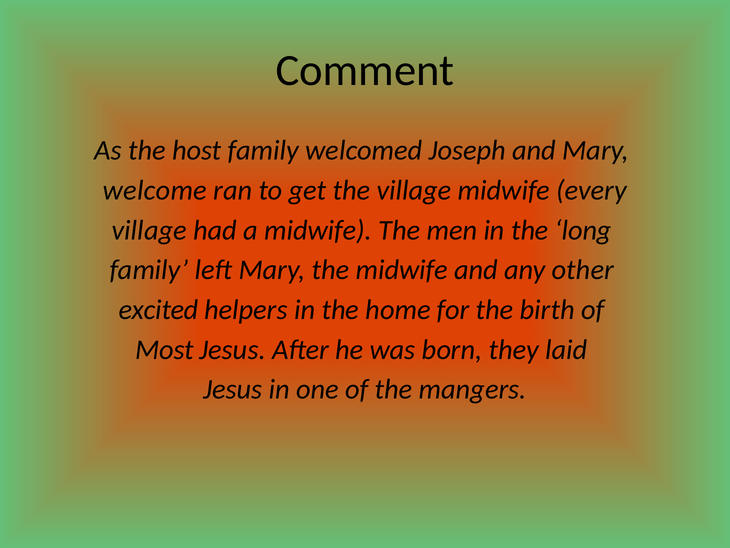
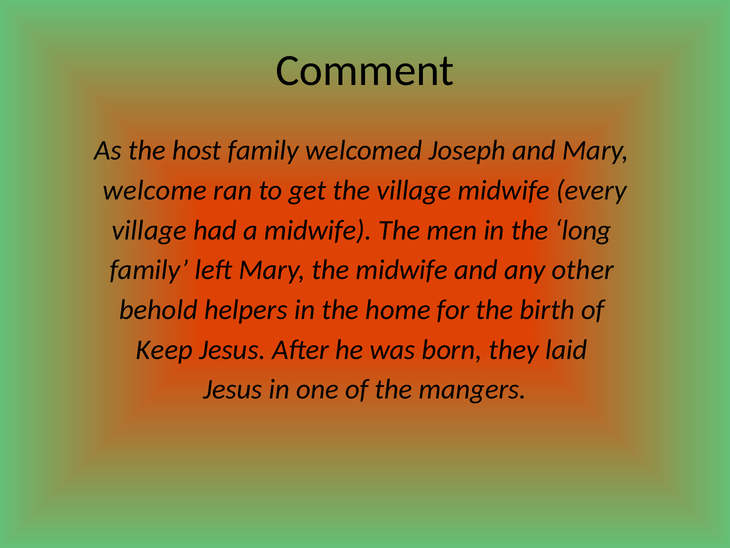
excited: excited -> behold (158, 310)
Most: Most -> Keep (164, 349)
